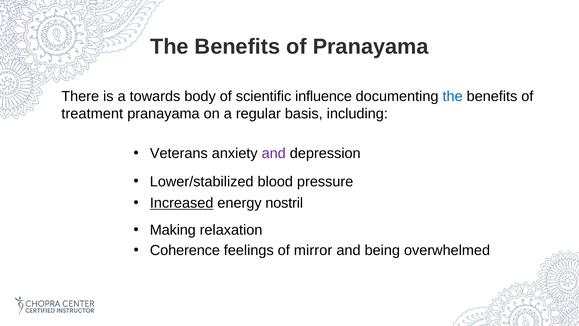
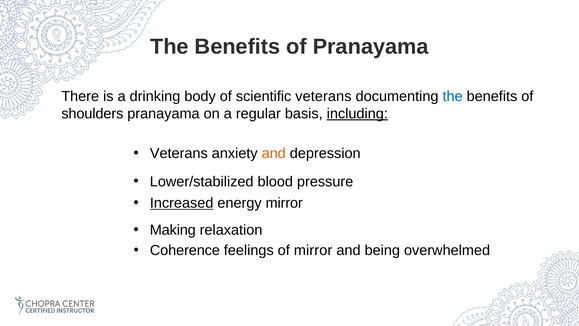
towards: towards -> drinking (155, 96)
scientific influence: influence -> veterans (323, 96)
treatment: treatment -> shoulders (92, 114)
including underline: none -> present (357, 114)
and colour: purple -> orange (274, 153)
energy nostril: nostril -> mirror (284, 203)
